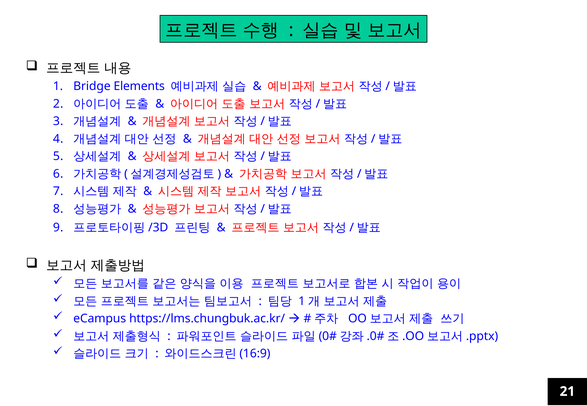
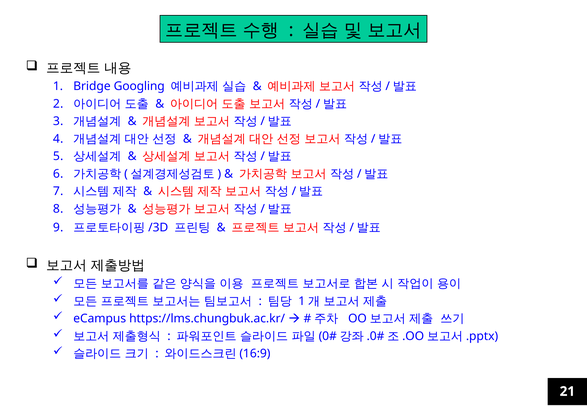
Elements: Elements -> Googling (139, 86)
